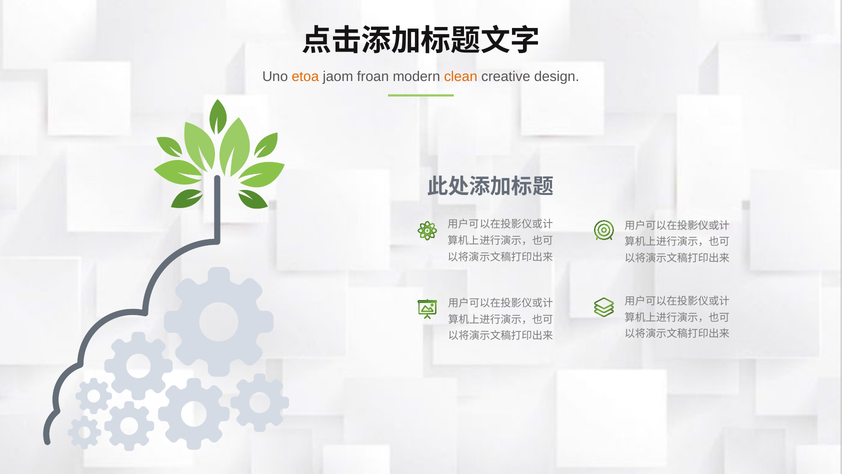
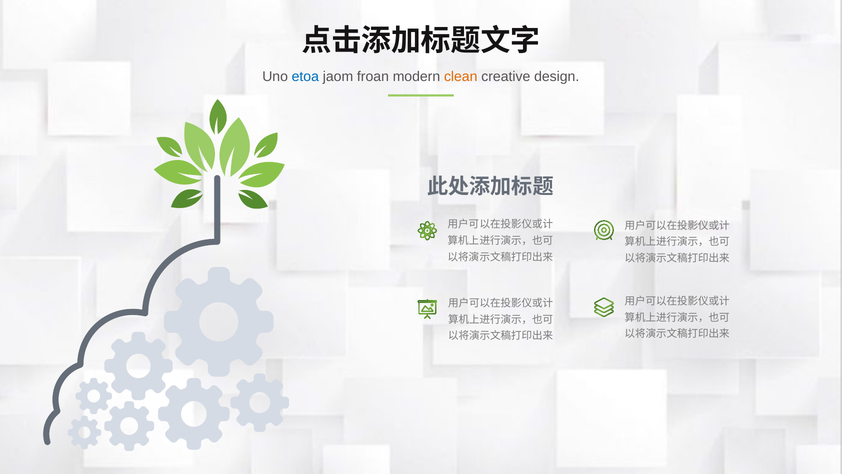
etoa colour: orange -> blue (305, 77)
